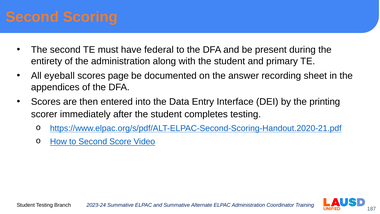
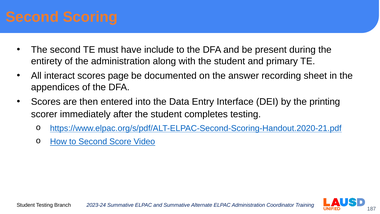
federal: federal -> include (159, 50)
eyeball: eyeball -> interact (60, 76)
